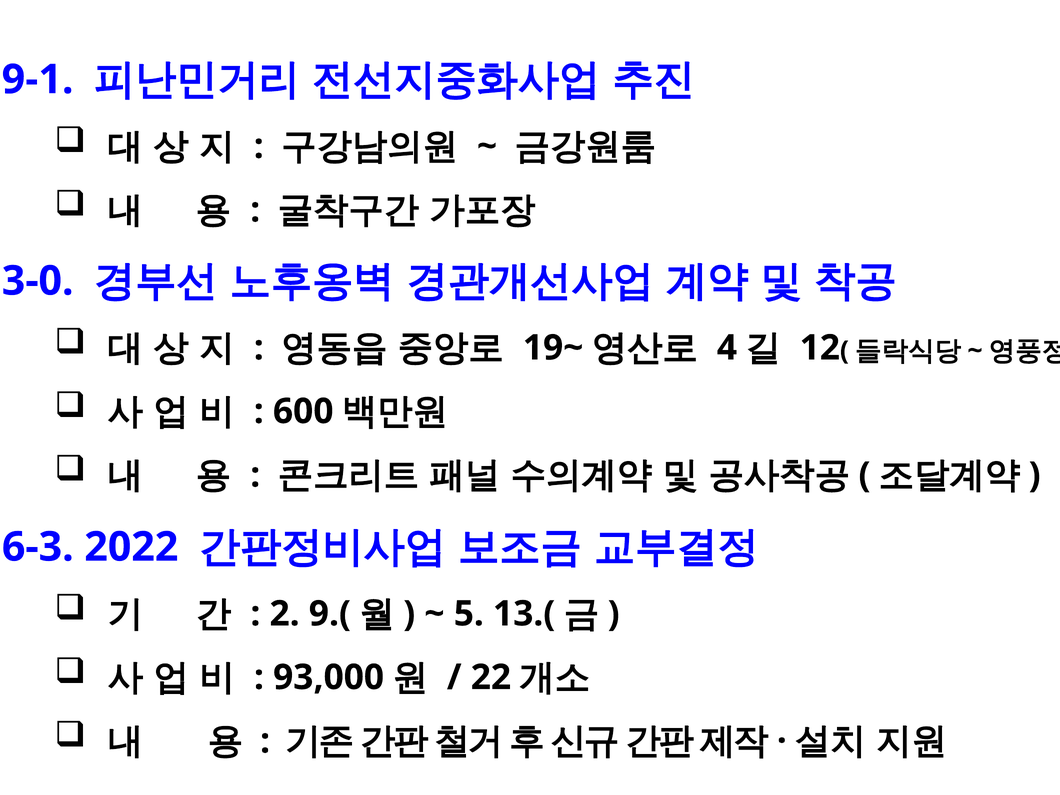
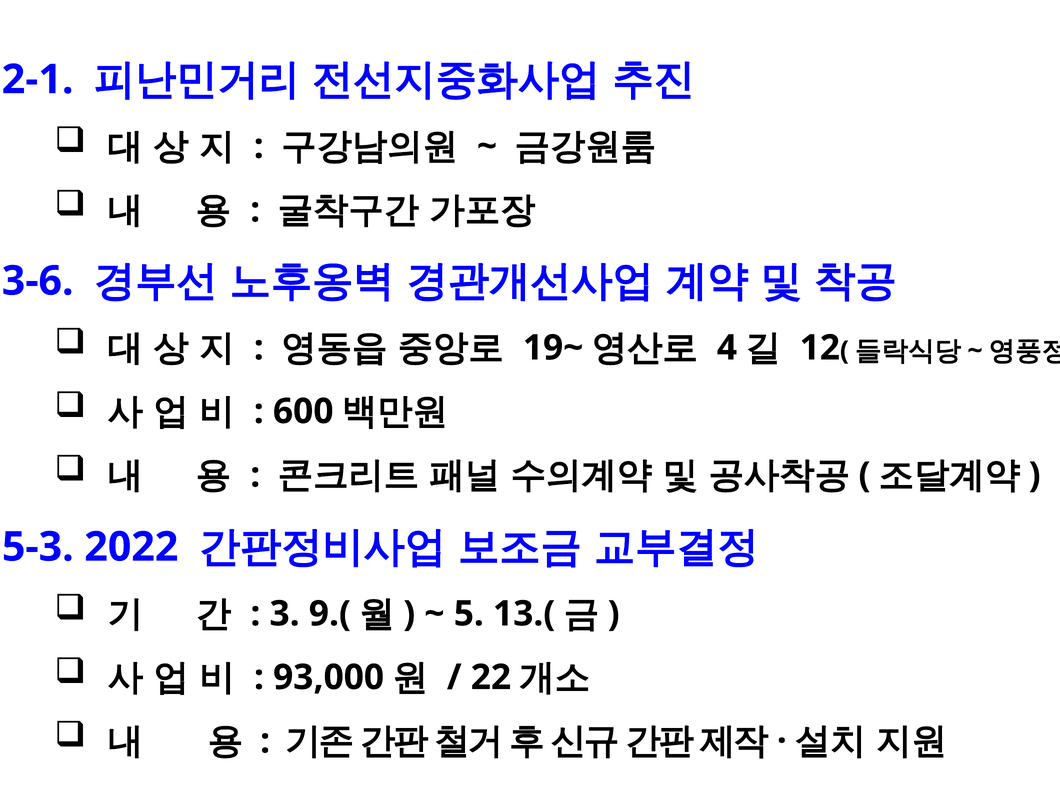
9-1: 9-1 -> 2-1 (38, 80)
3-0: 3-0 -> 3-6 (38, 281)
6-3: 6-3 -> 5-3 (38, 547)
2: 2 -> 3 (285, 614)
